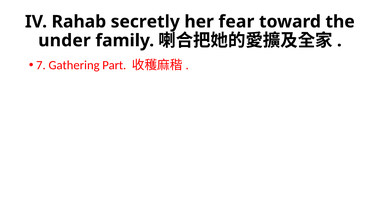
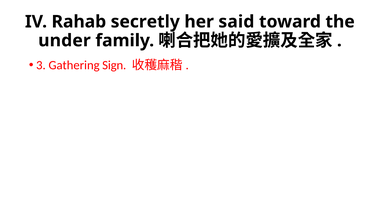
fear: fear -> said (236, 22)
7: 7 -> 3 (41, 65)
Part: Part -> Sign (114, 65)
